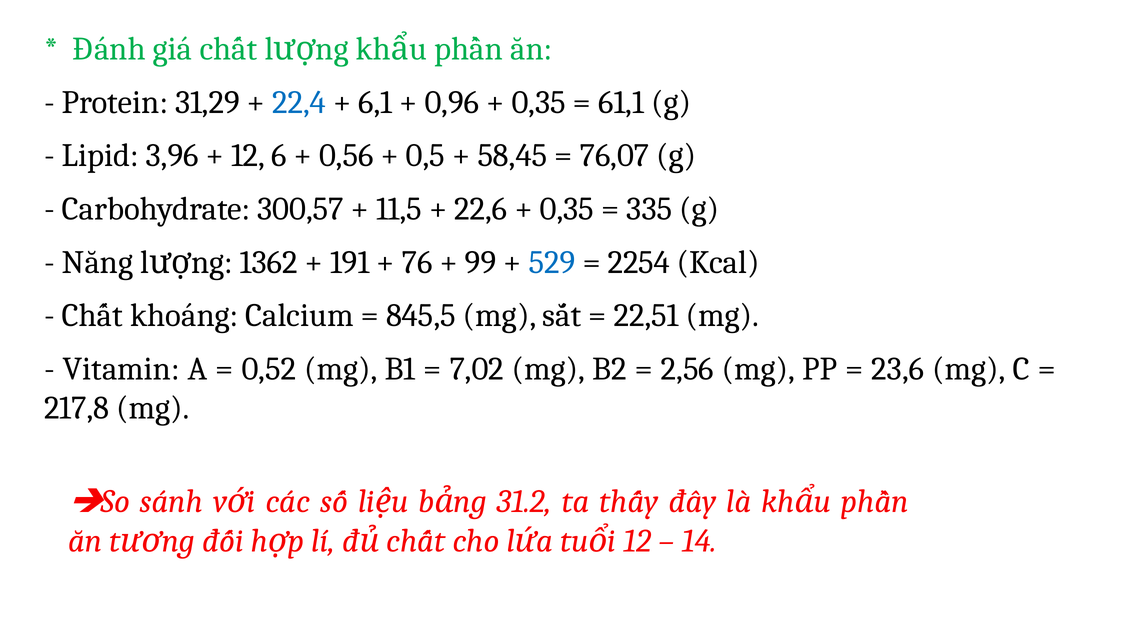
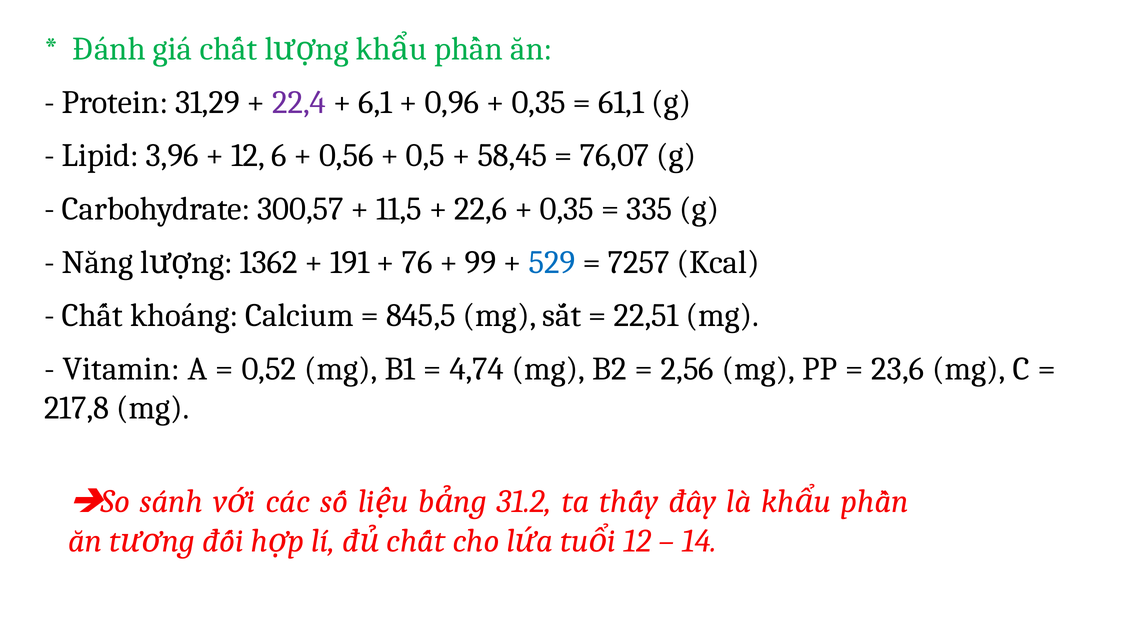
22,4 colour: blue -> purple (299, 102)
2254: 2254 -> 7257 (639, 262)
7,02: 7,02 -> 4,74 (477, 369)
